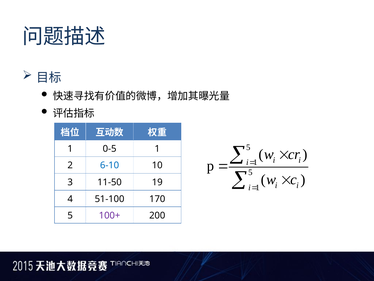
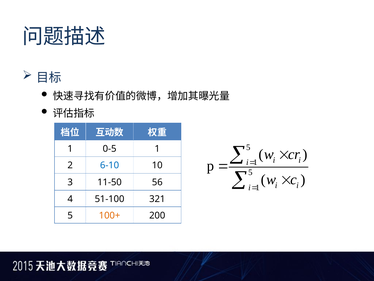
19: 19 -> 56 (157, 182)
170: 170 -> 321 (157, 199)
100+ colour: purple -> orange (110, 215)
